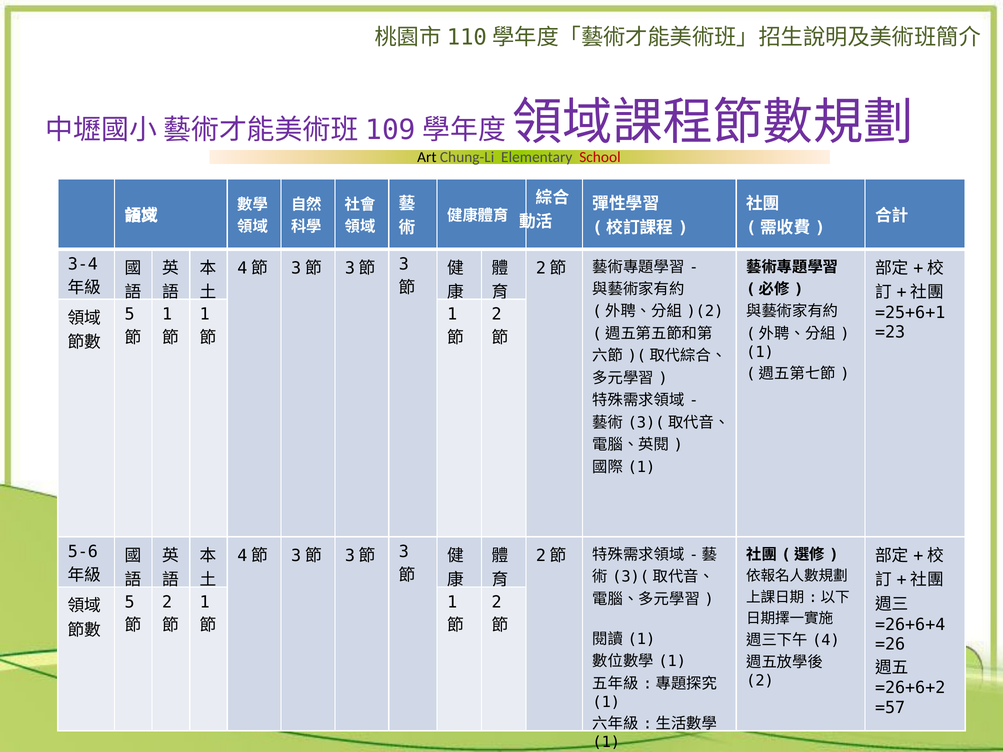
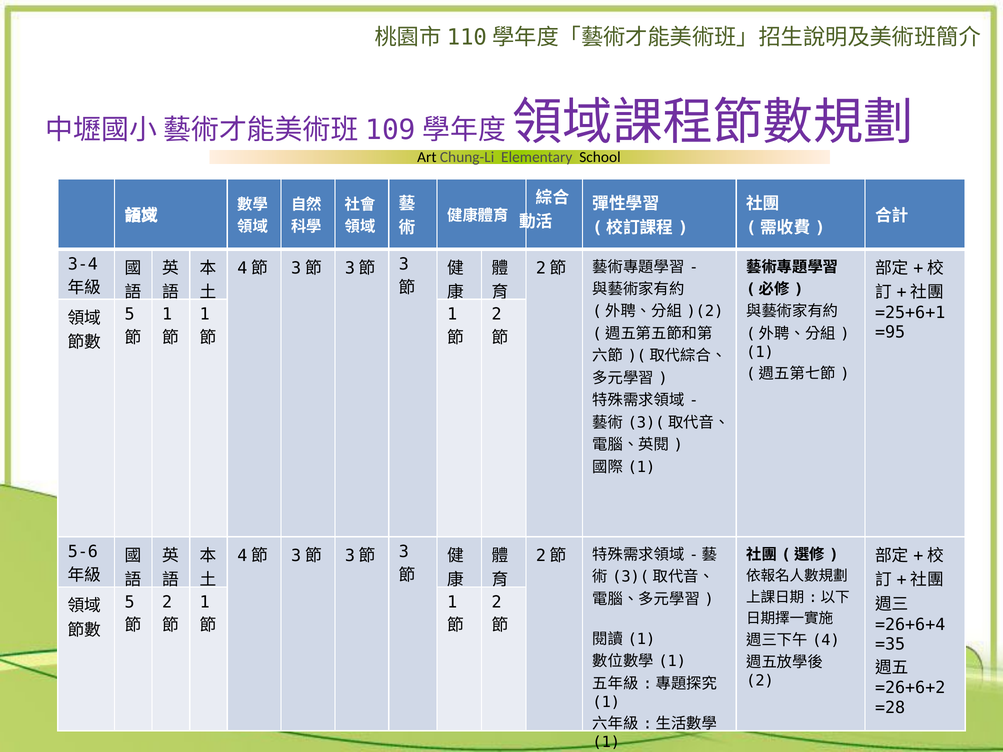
School colour: red -> black (600, 157)
=23: =23 -> =95 (890, 332)
=26: =26 -> =35 (890, 644)
=57: =57 -> =28 (890, 708)
